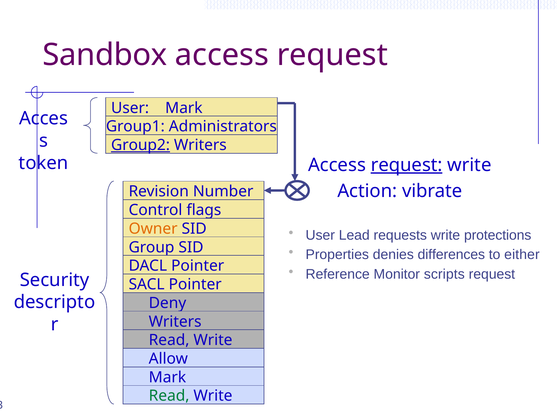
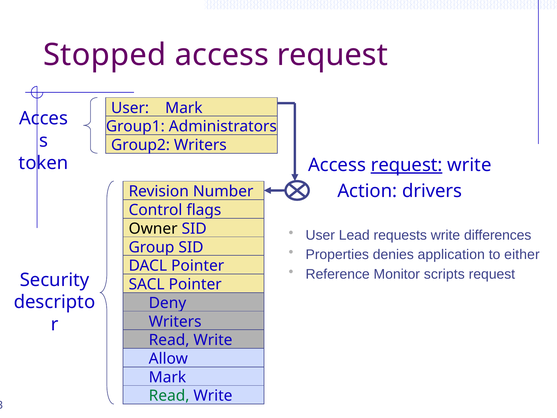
Sandbox: Sandbox -> Stopped (105, 55)
Group2 underline: present -> none (140, 145)
vibrate: vibrate -> drivers (432, 191)
Owner colour: orange -> black (153, 229)
protections: protections -> differences (498, 235)
differences: differences -> application (451, 254)
